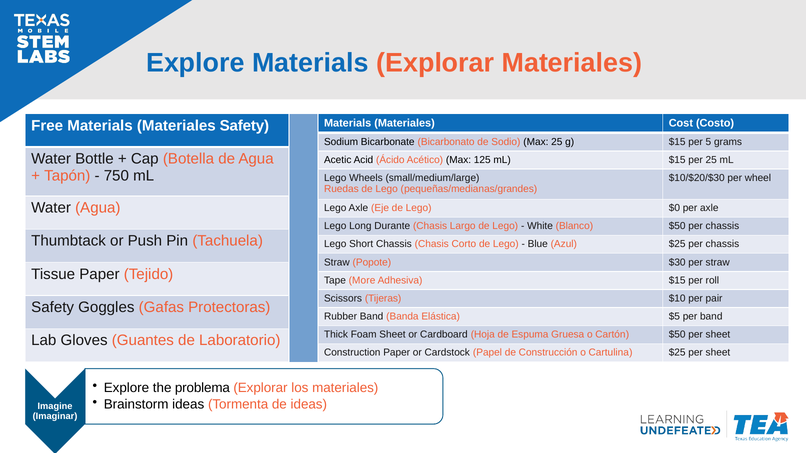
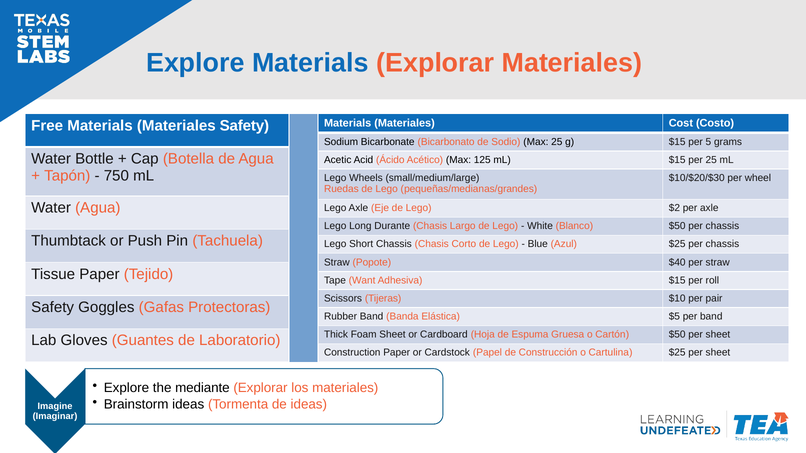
$0: $0 -> $2 (674, 208)
$30: $30 -> $40 (677, 262)
More: More -> Want (362, 281)
problema: problema -> mediante (202, 388)
